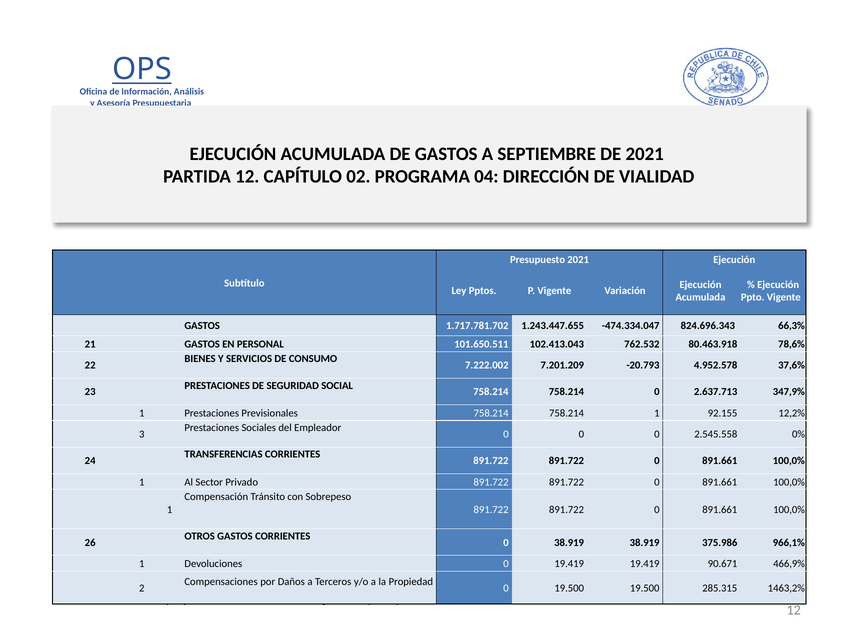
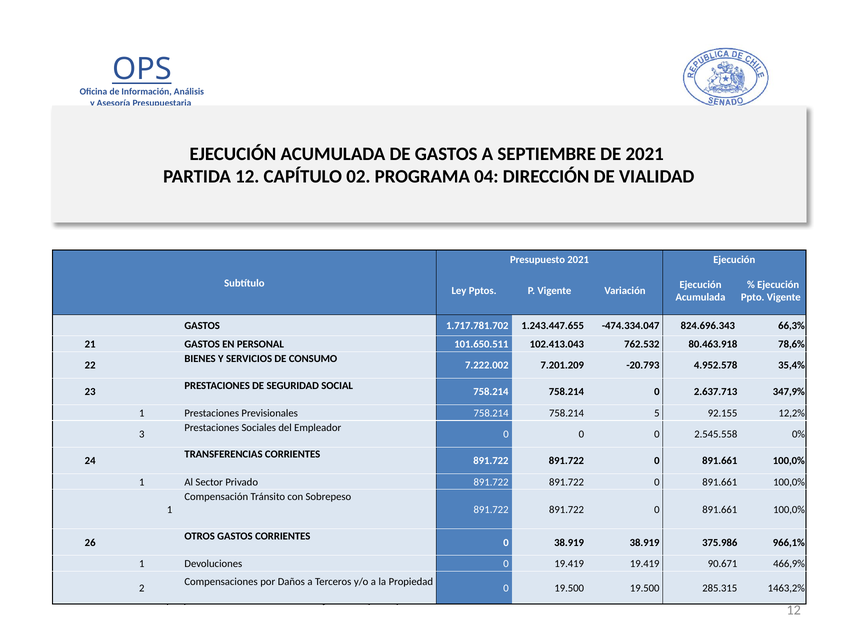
37,6%: 37,6% -> 35,4% (792, 365)
758.214 1: 1 -> 5 (657, 413)
